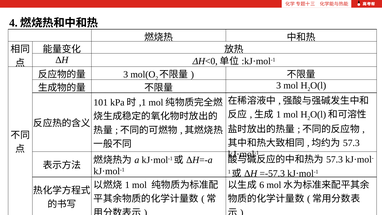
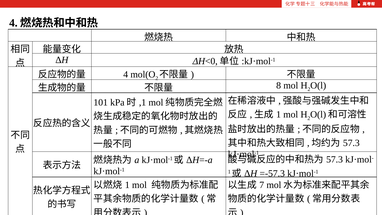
3: 3 -> 4 (126, 75)
3: 3 -> 8 (279, 85)
6: 6 -> 7 (262, 185)
